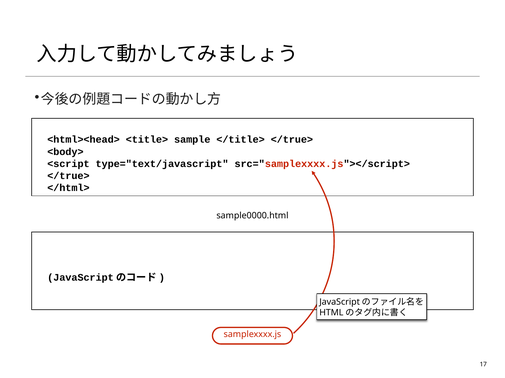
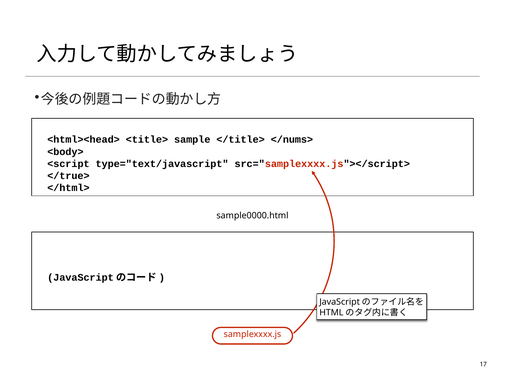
</title> </true>: </true> -> </nums> (292, 140)
